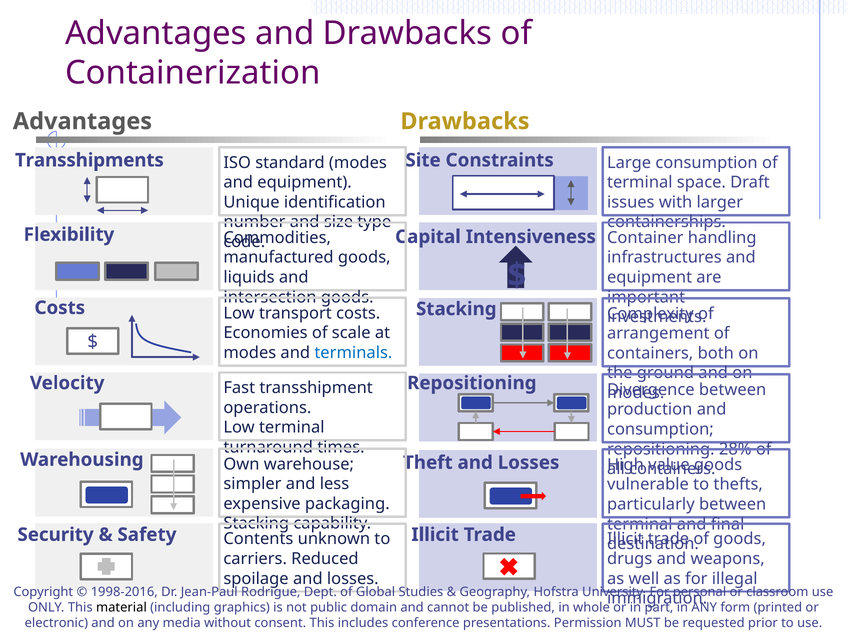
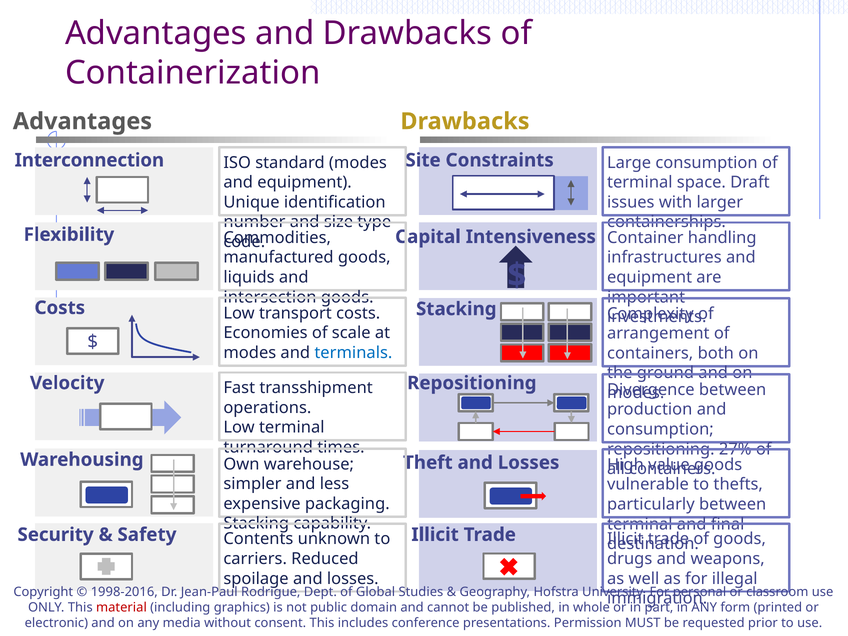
Transshipments: Transshipments -> Interconnection (89, 160)
28%: 28% -> 27% (735, 449)
material colour: black -> red (121, 607)
